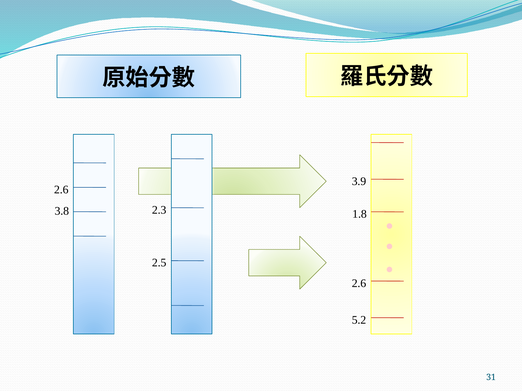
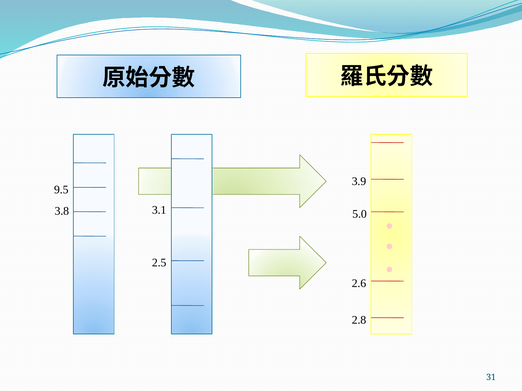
2.6: 2.6 -> 9.5 (61, 190)
2.3: 2.3 -> 3.1 (159, 210)
1.8: 1.8 -> 5.0 (360, 214)
5.2: 5.2 -> 2.8 (359, 320)
